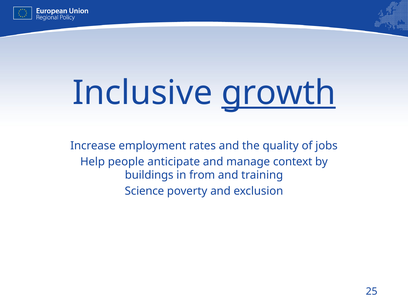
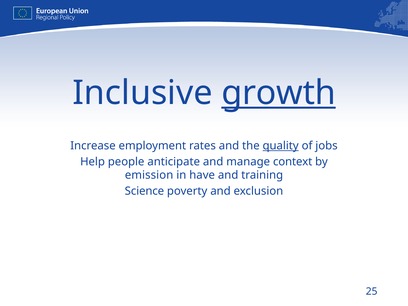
quality underline: none -> present (281, 146)
buildings: buildings -> emission (149, 175)
from: from -> have (202, 175)
